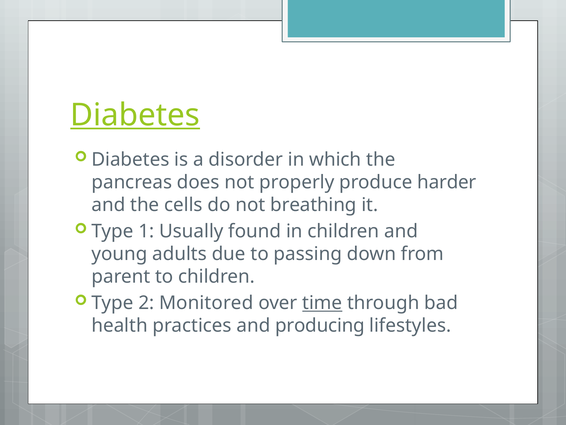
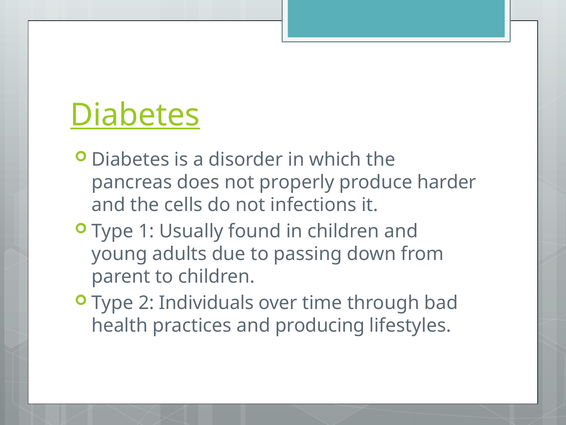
breathing: breathing -> infections (313, 205)
Monitored: Monitored -> Individuals (206, 303)
time underline: present -> none (322, 303)
